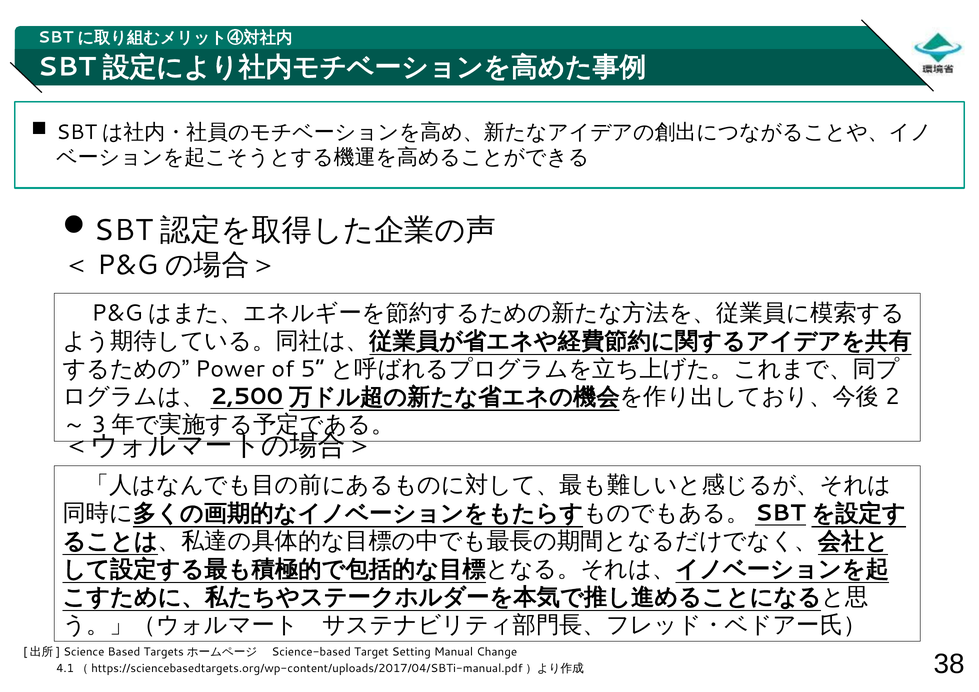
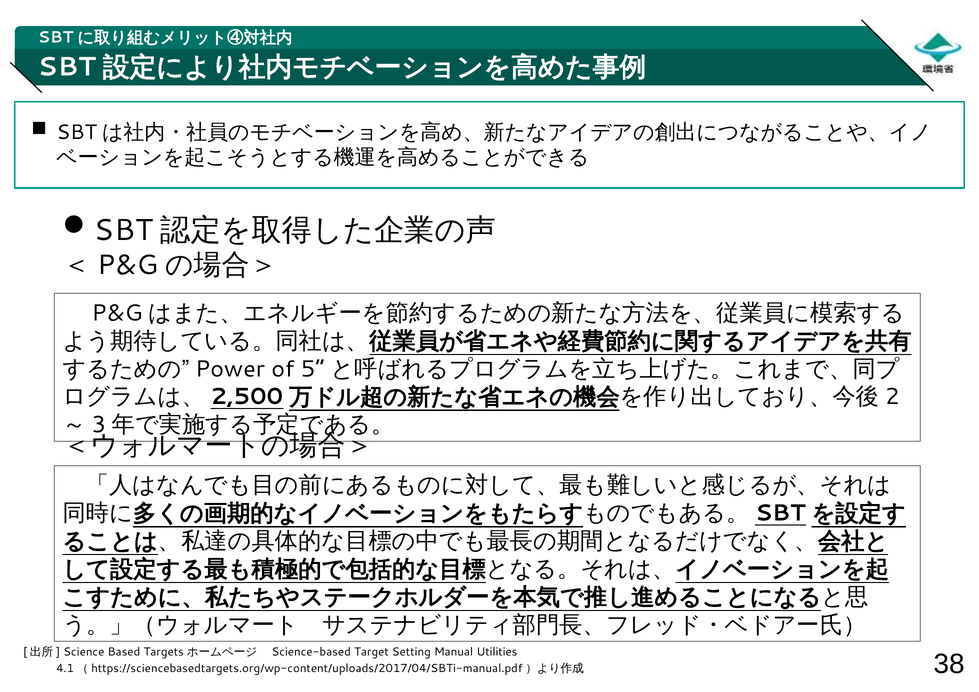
Change: Change -> Utilities (497, 652)
